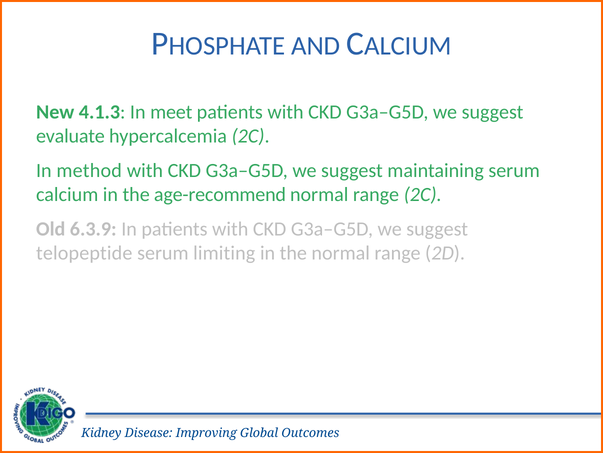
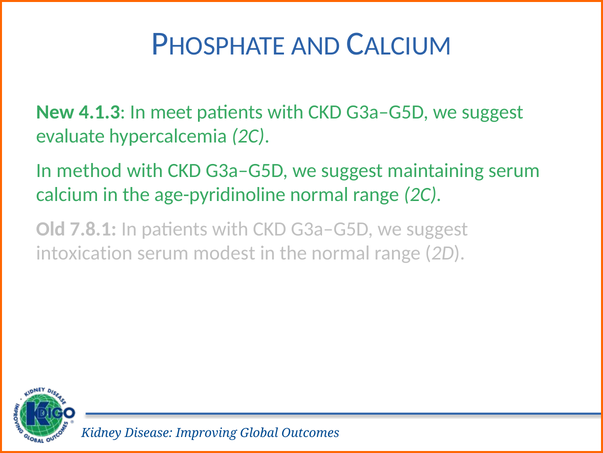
age-recommend: age-recommend -> age-pyridinoline (220, 194)
6.3.9: 6.3.9 -> 7.8.1 (93, 228)
telopeptide: telopeptide -> intoxication (84, 253)
limiting: limiting -> modest (224, 253)
